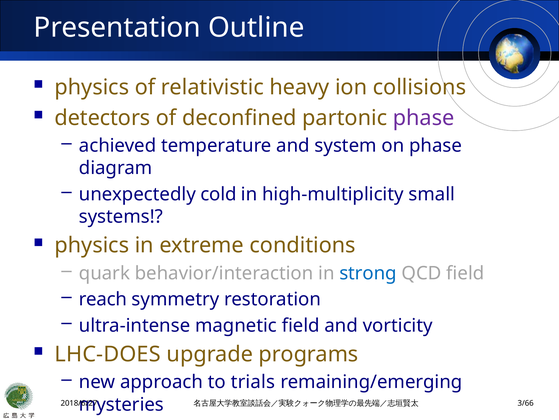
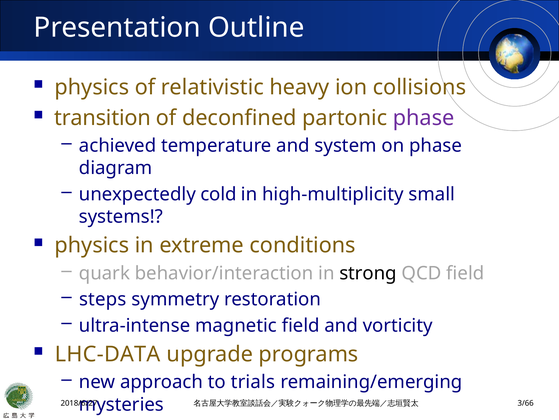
detectors: detectors -> transition (102, 118)
strong colour: blue -> black (368, 273)
reach: reach -> steps (103, 299)
LHC-DOES: LHC-DOES -> LHC-DATA (108, 354)
